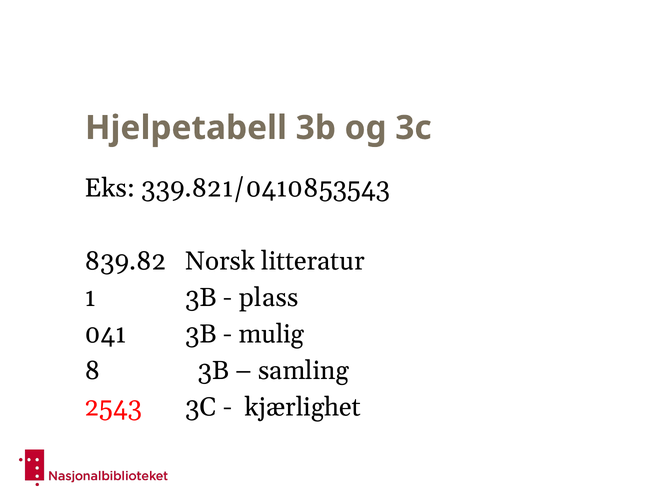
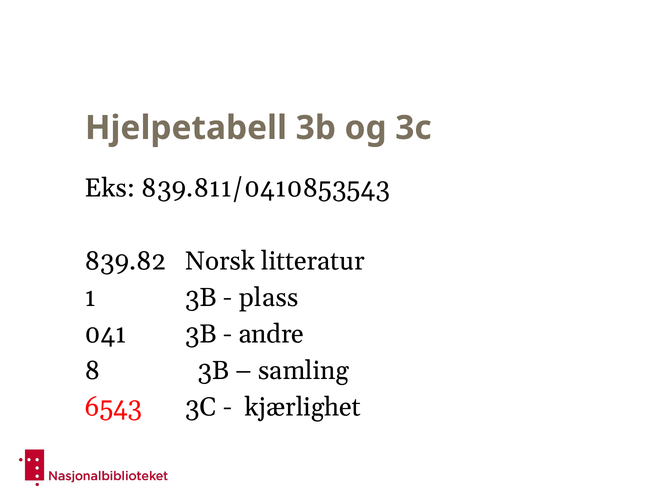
339.821/0410853543: 339.821/0410853543 -> 839.811/0410853543 (266, 188)
mulig: mulig -> andre (271, 334)
2543: 2543 -> 6543 (114, 407)
